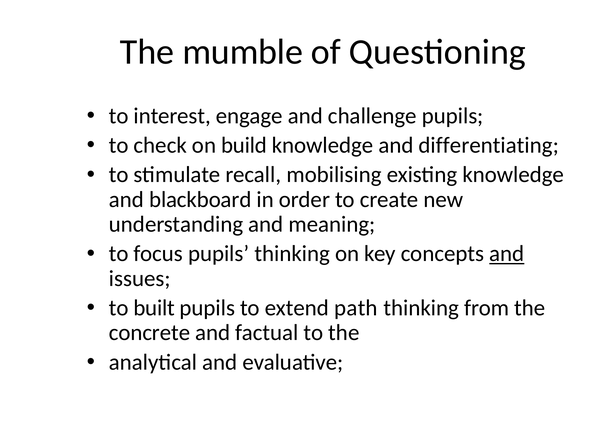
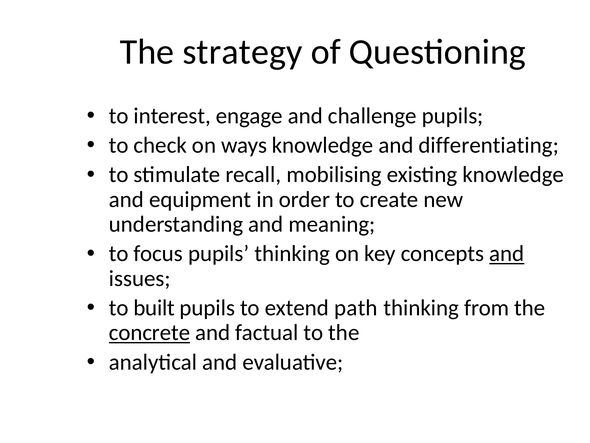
mumble: mumble -> strategy (242, 52)
build: build -> ways (244, 145)
blackboard: blackboard -> equipment (200, 199)
concrete underline: none -> present (150, 332)
